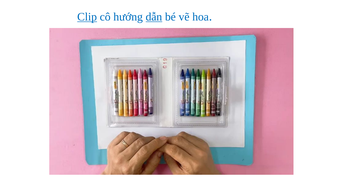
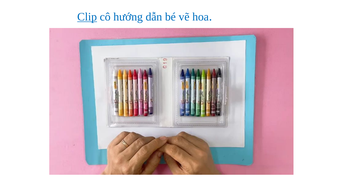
dẫn underline: present -> none (154, 17)
